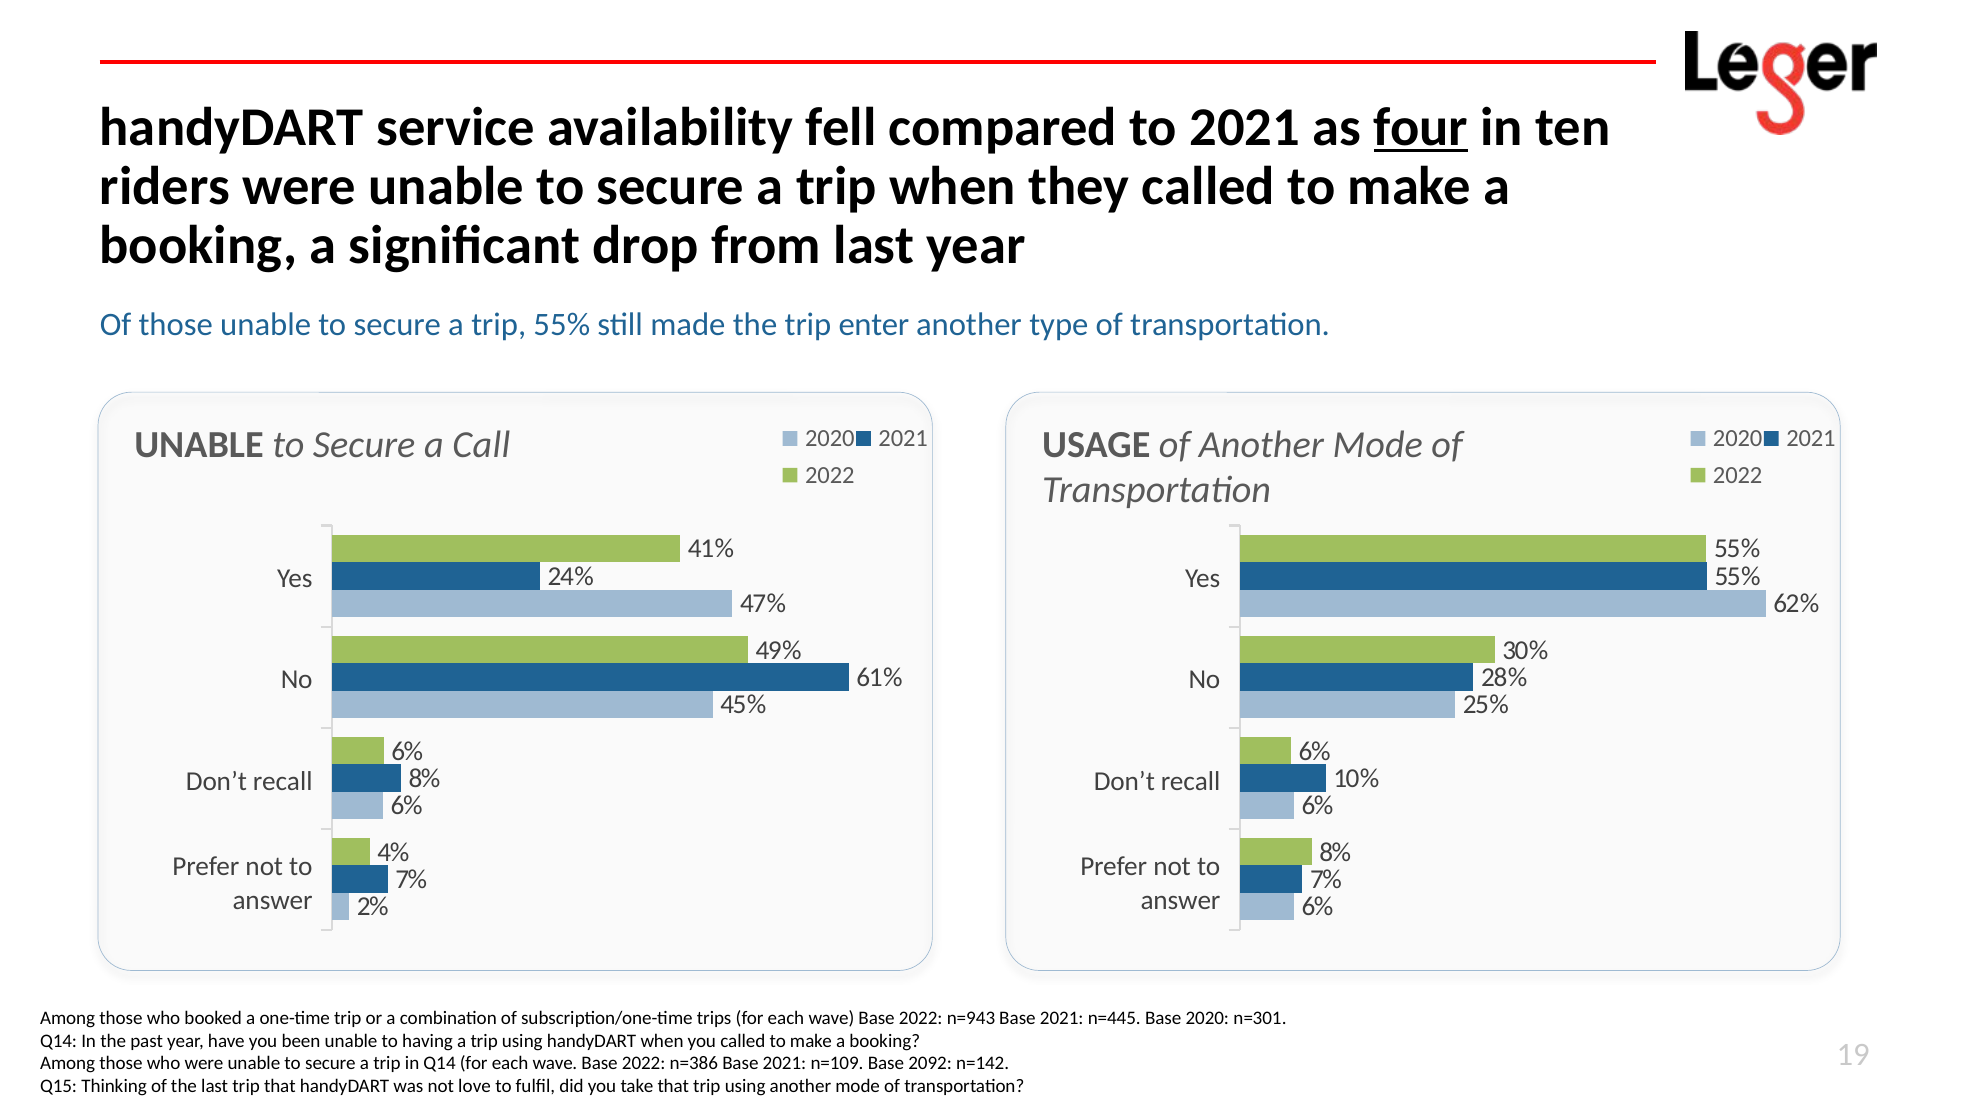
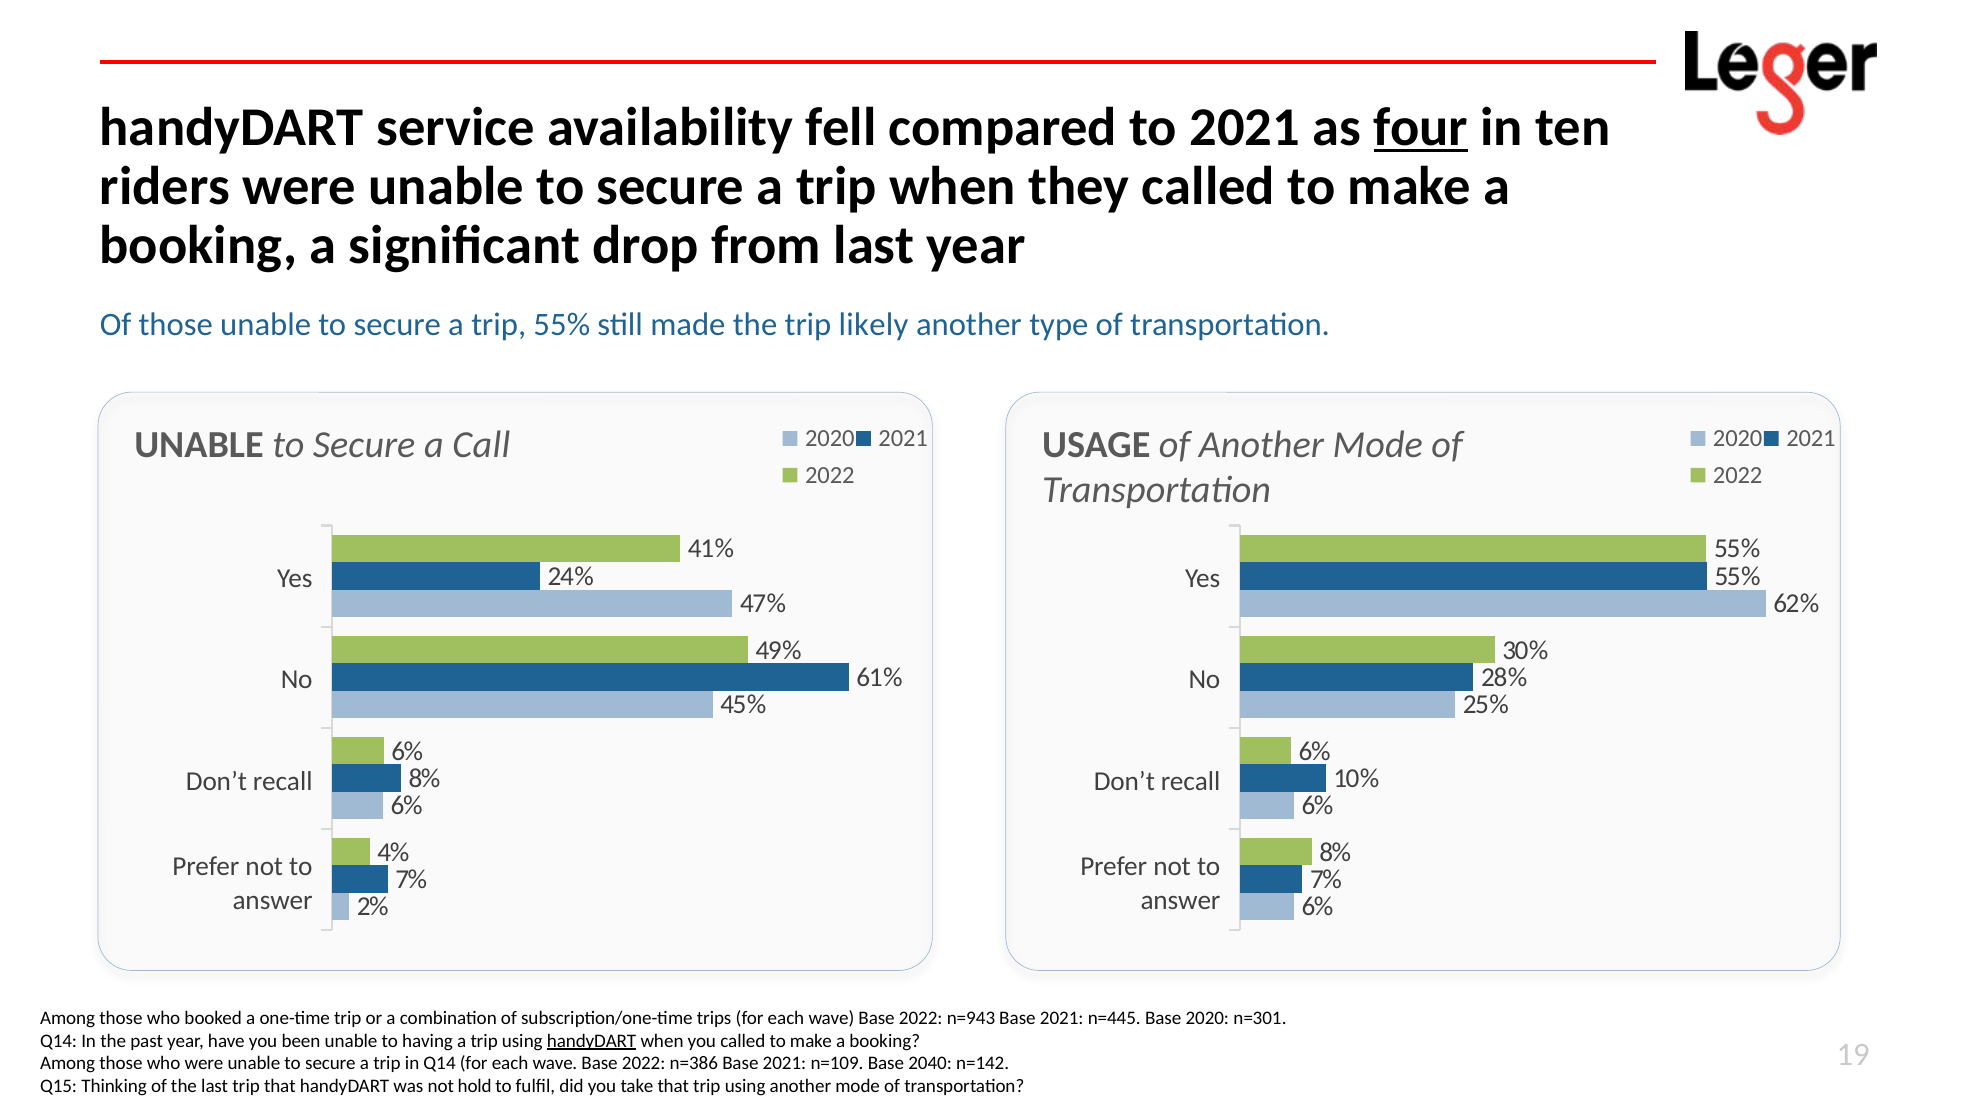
enter: enter -> likely (874, 324)
handyDART underline: none -> present (592, 1041)
2092: 2092 -> 2040 (930, 1064)
love: love -> hold (475, 1087)
